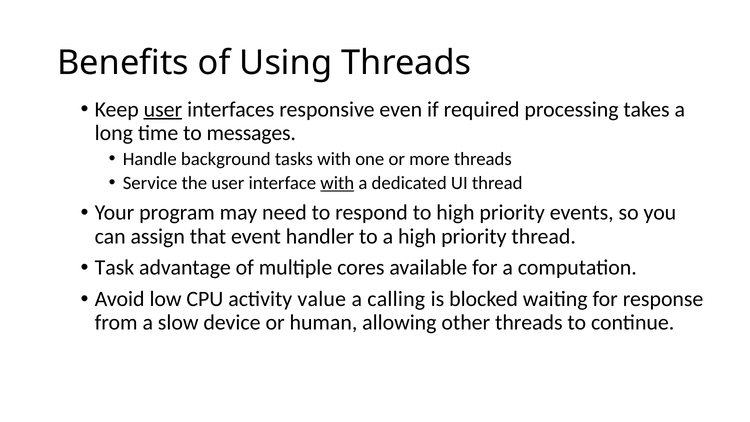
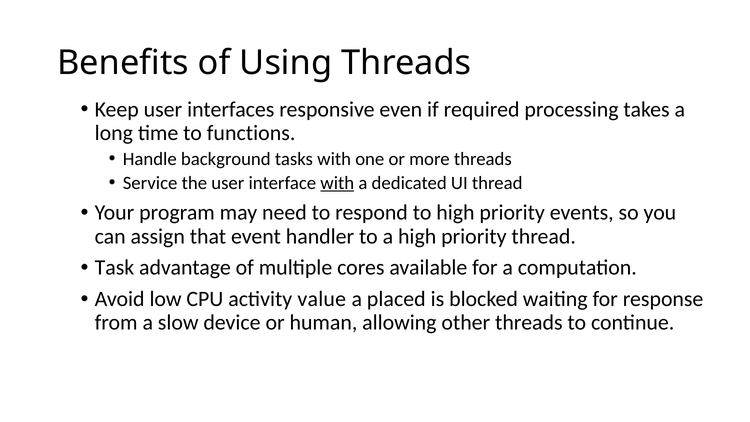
user underline: present -> none (163, 109)
messages: messages -> functions (251, 133)
calling: calling -> placed (396, 299)
